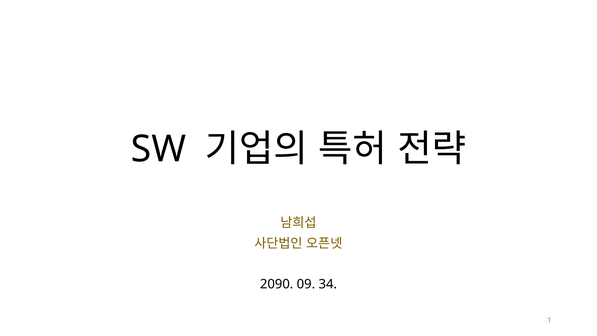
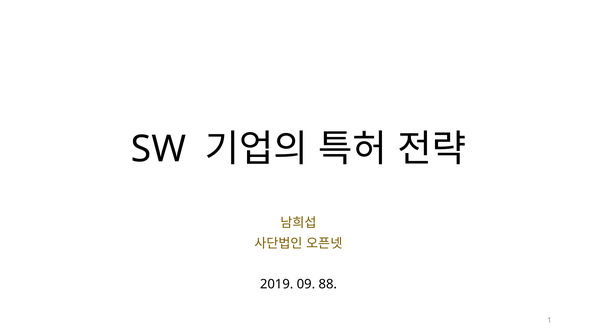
2090: 2090 -> 2019 (277, 284)
34: 34 -> 88 (328, 284)
